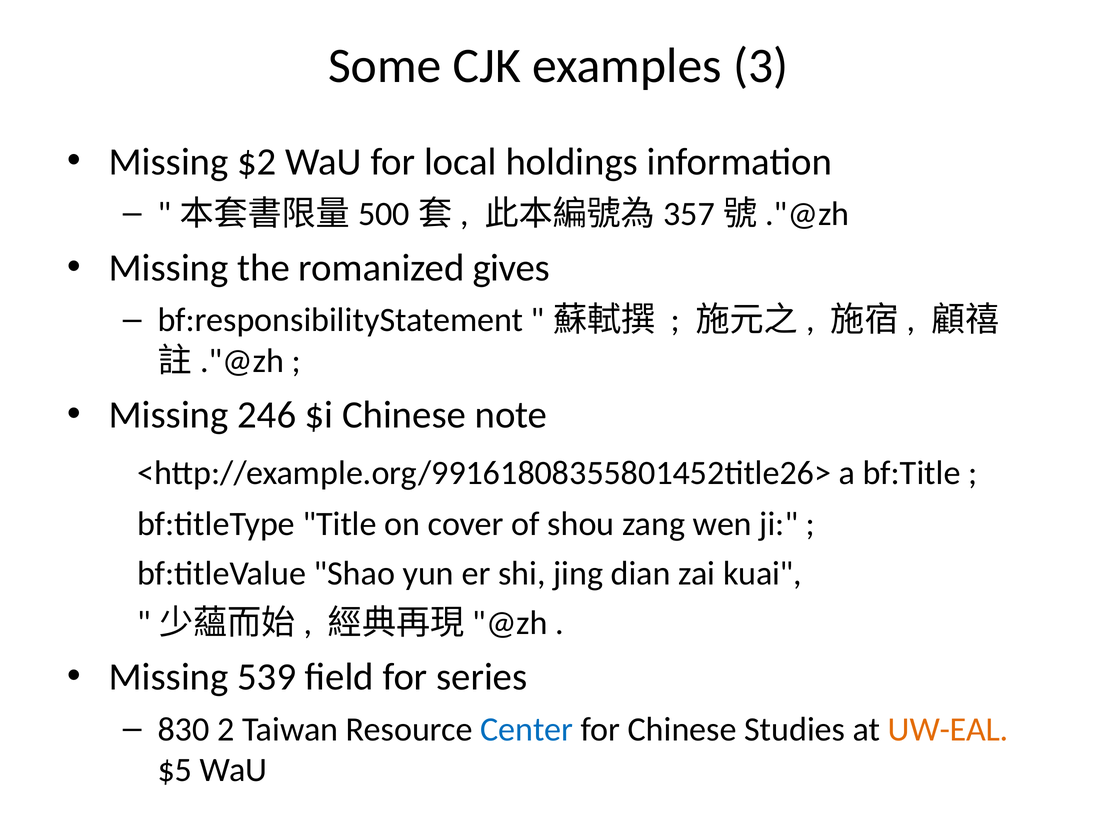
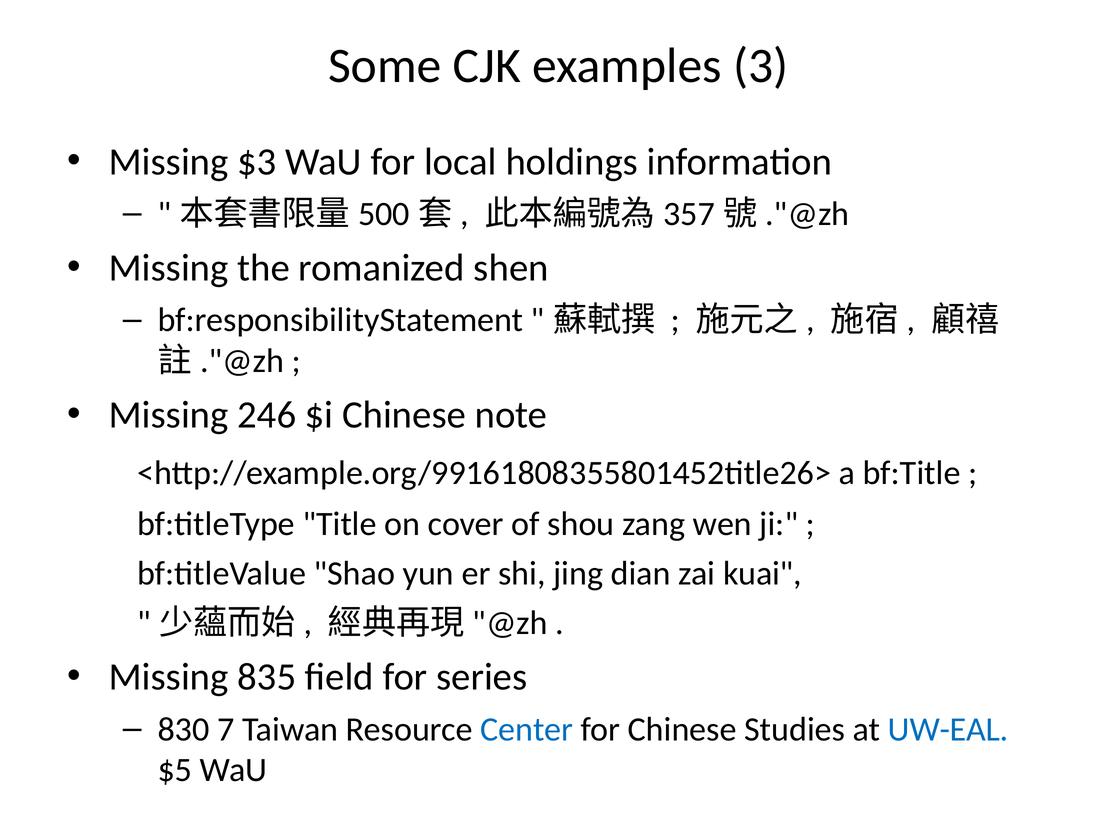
$2: $2 -> $3 (257, 162)
gives: gives -> shen (511, 268)
539: 539 -> 835 (267, 677)
2: 2 -> 7 (226, 729)
UW-EAL colour: orange -> blue (948, 729)
